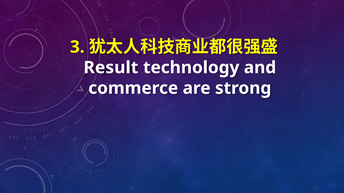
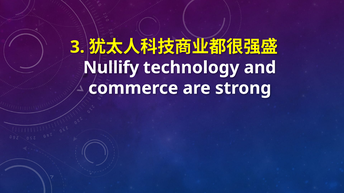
Result: Result -> Nullify (111, 68)
